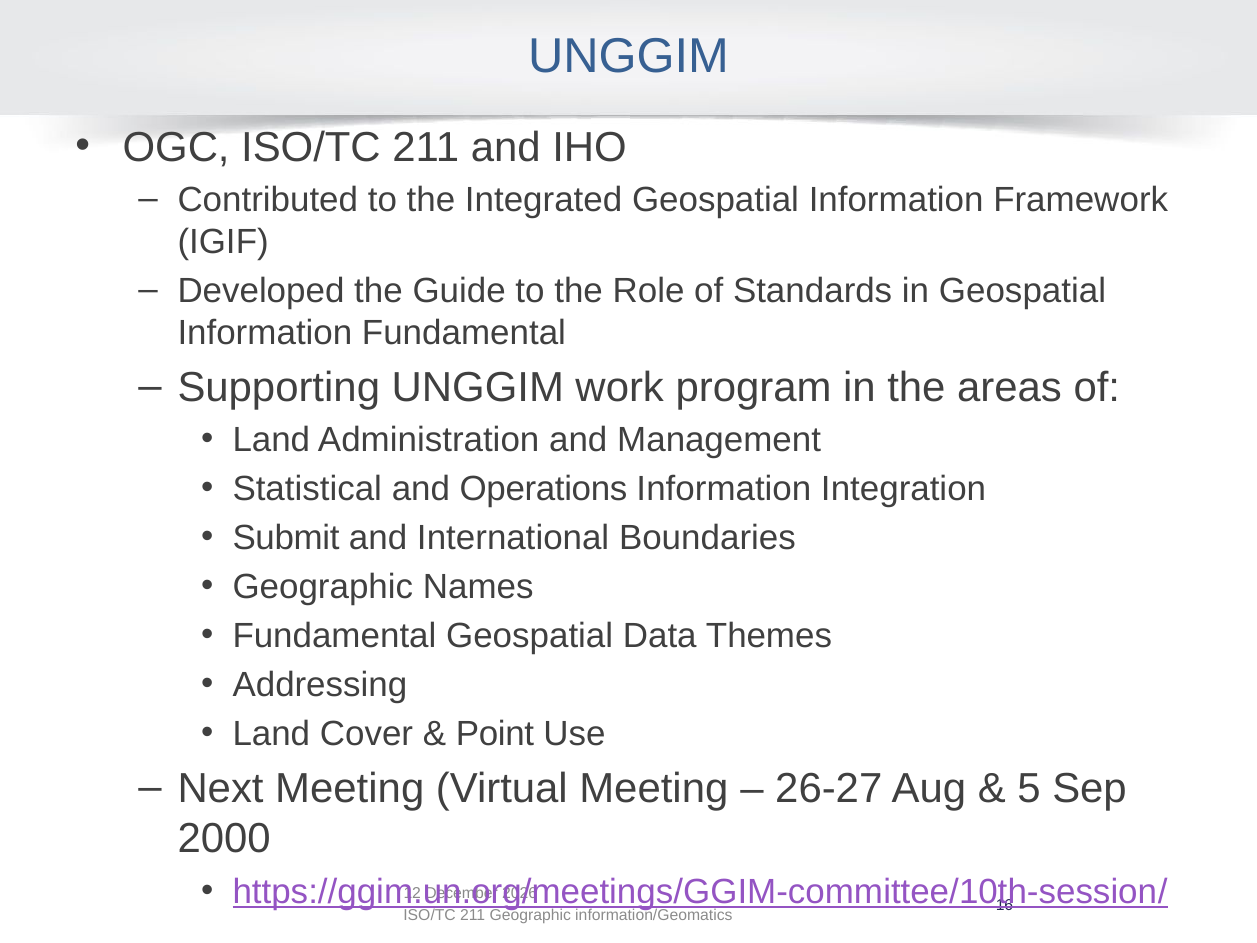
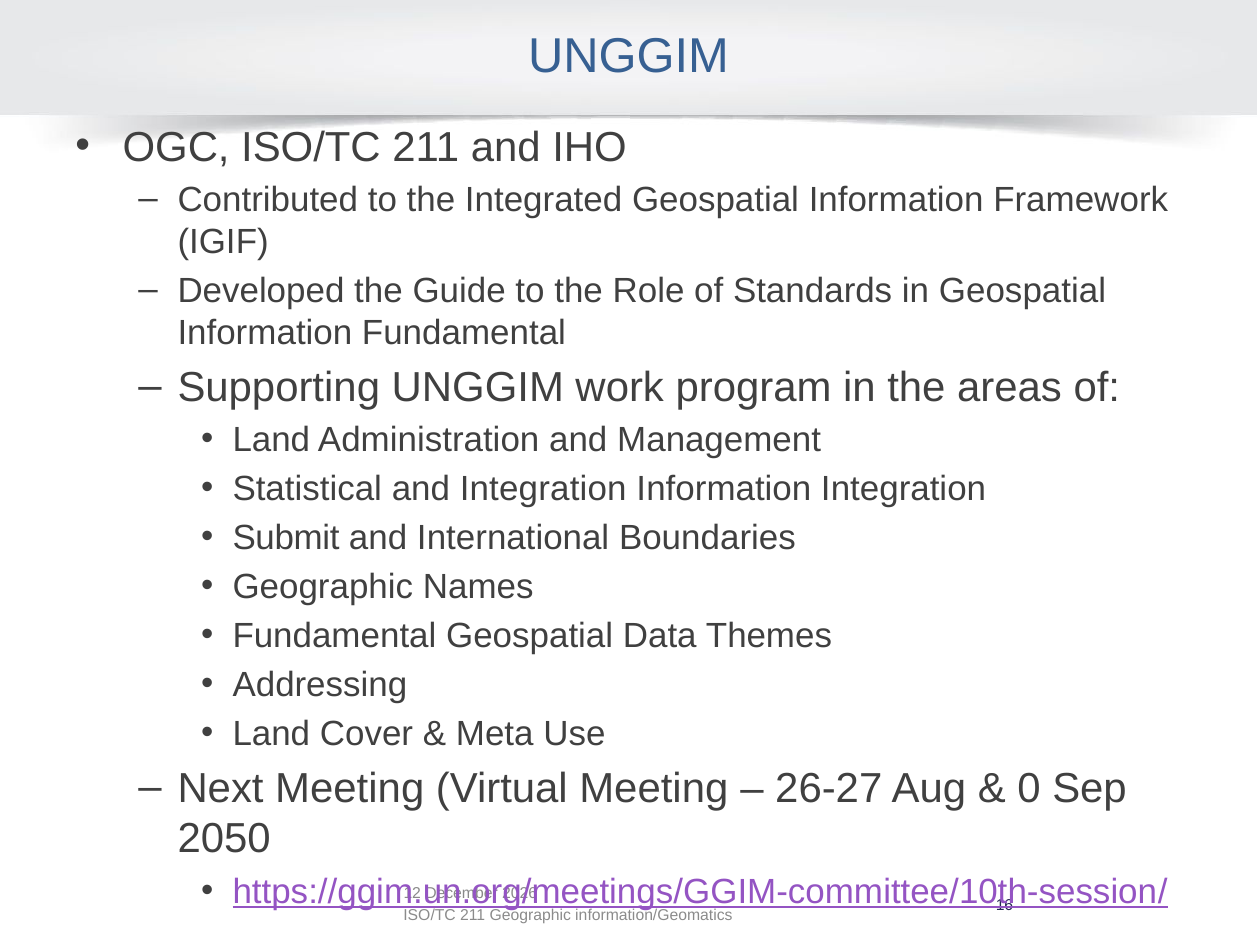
and Operations: Operations -> Integration (543, 489)
Point: Point -> Meta (495, 734)
5: 5 -> 0 (1029, 789)
2000: 2000 -> 2050 (224, 839)
